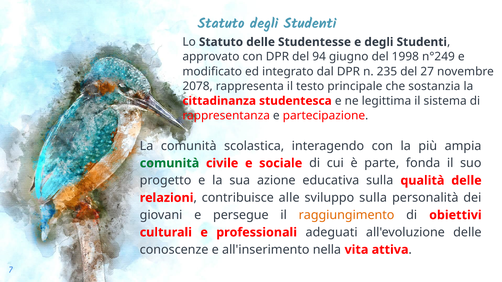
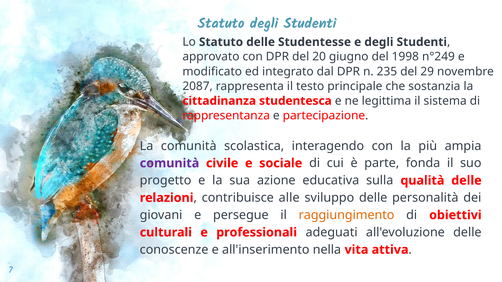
94: 94 -> 20 (319, 57)
27: 27 -> 29 (427, 72)
2078: 2078 -> 2087 (198, 86)
comunità colour: green -> purple (170, 163)
sviluppo sulla: sulla -> delle (373, 198)
